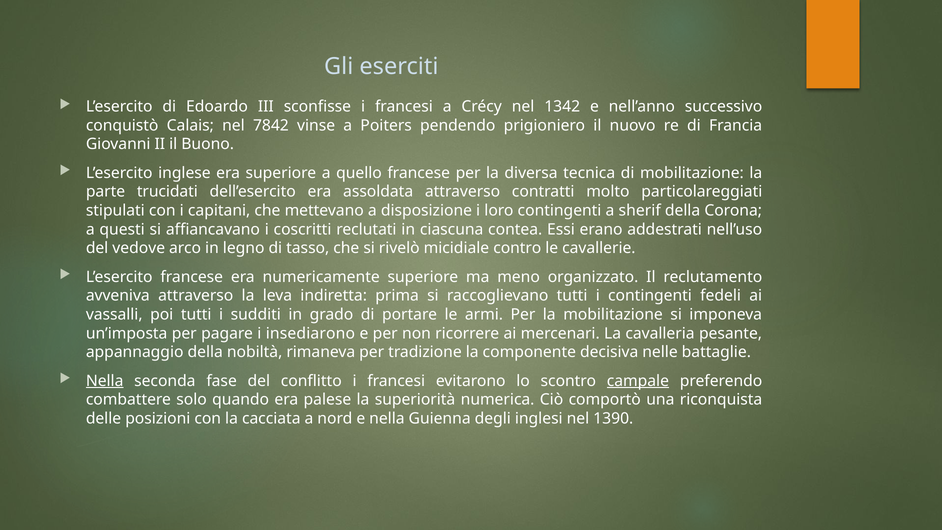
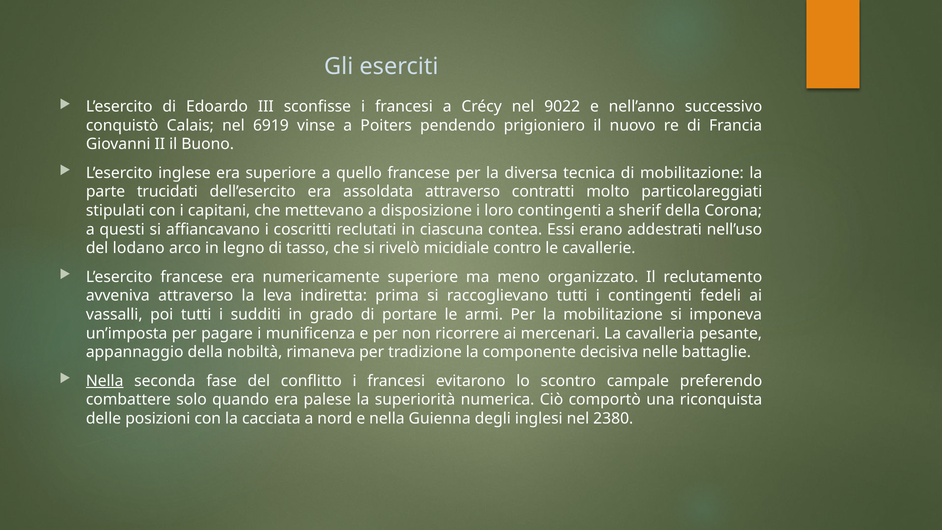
1342: 1342 -> 9022 (562, 107)
7842: 7842 -> 6919 (271, 125)
vedove: vedove -> lodano (139, 248)
insediarono: insediarono -> munificenza (311, 333)
campale underline: present -> none (638, 381)
1390: 1390 -> 2380 (613, 418)
